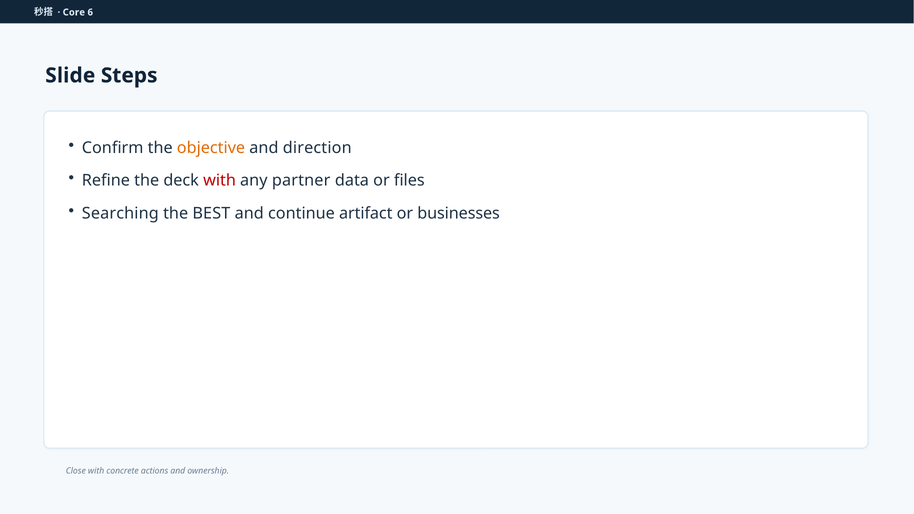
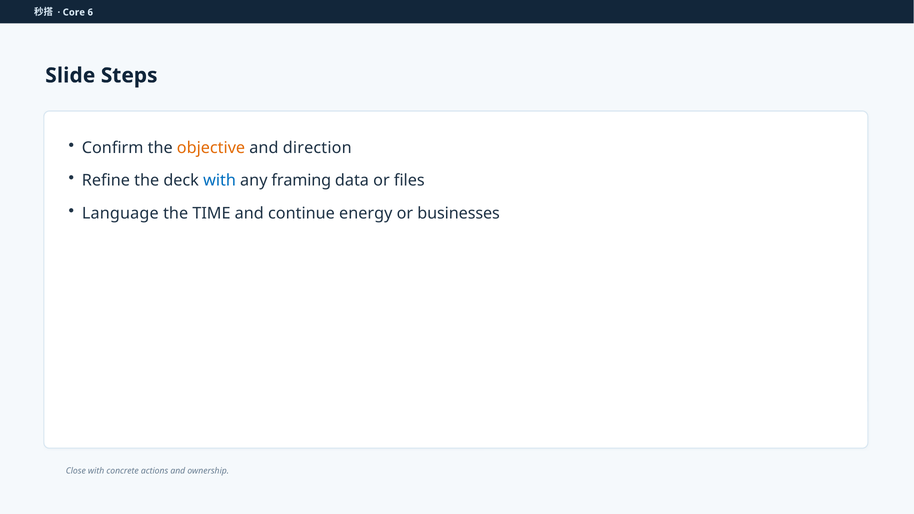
with colour: red -> blue (220, 181)
partner: partner -> framing (301, 181)
Searching: Searching -> Language (120, 213)
BEST: BEST -> TIME (211, 213)
artifact: artifact -> energy (366, 213)
